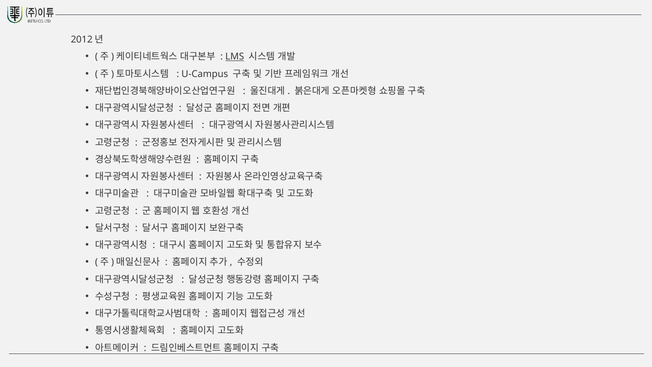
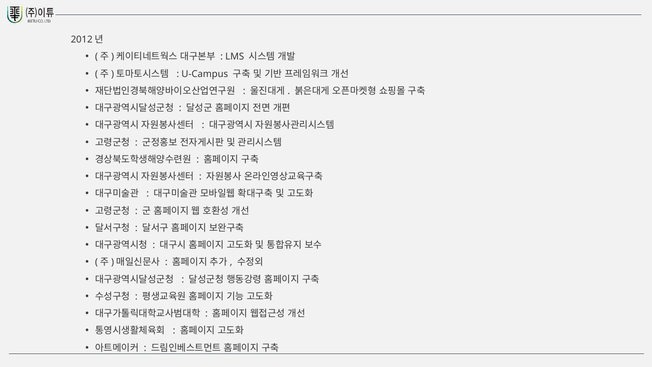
LMS underline: present -> none (235, 57)
